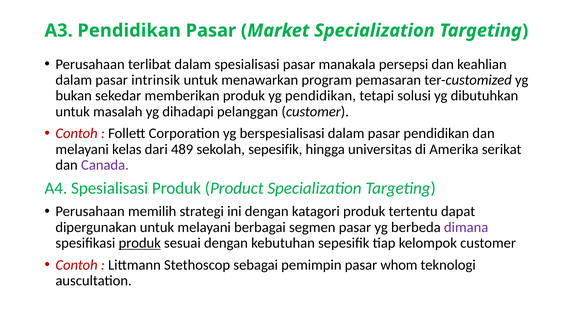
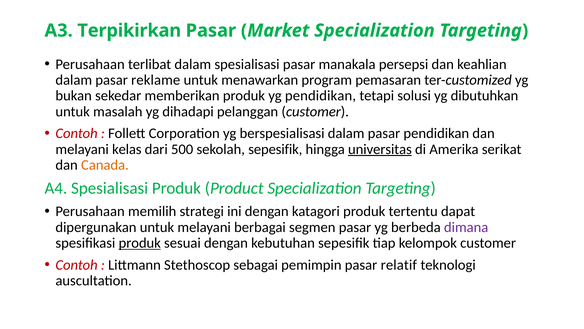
A3 Pendidikan: Pendidikan -> Terpikirkan (129, 31)
intrinsik: intrinsik -> reklame (156, 80)
489: 489 -> 500 (182, 149)
universitas underline: none -> present (380, 149)
Canada colour: purple -> orange (105, 165)
whom: whom -> relatif (399, 264)
